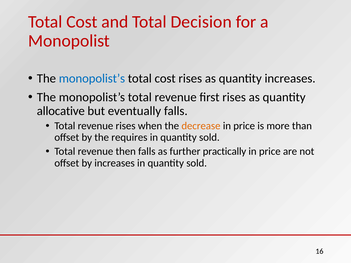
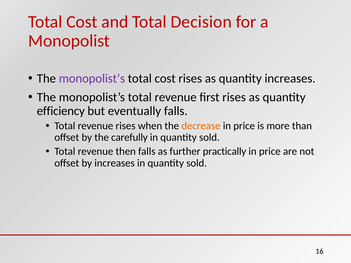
monopolist’s colour: blue -> purple (92, 79)
allocative: allocative -> efficiency (61, 111)
requires: requires -> carefully (129, 138)
